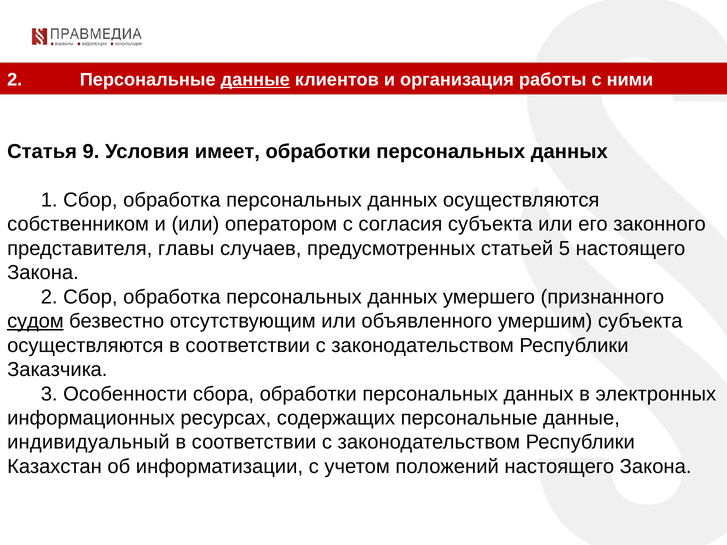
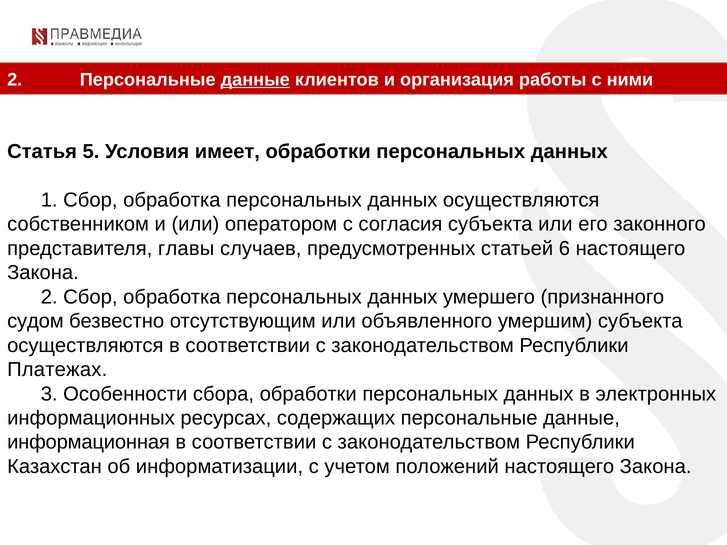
9: 9 -> 5 (91, 152)
5: 5 -> 6 (564, 249)
судом underline: present -> none (35, 321)
Заказчика: Заказчика -> Платежах (57, 370)
индивидуальный: индивидуальный -> информационная (89, 443)
